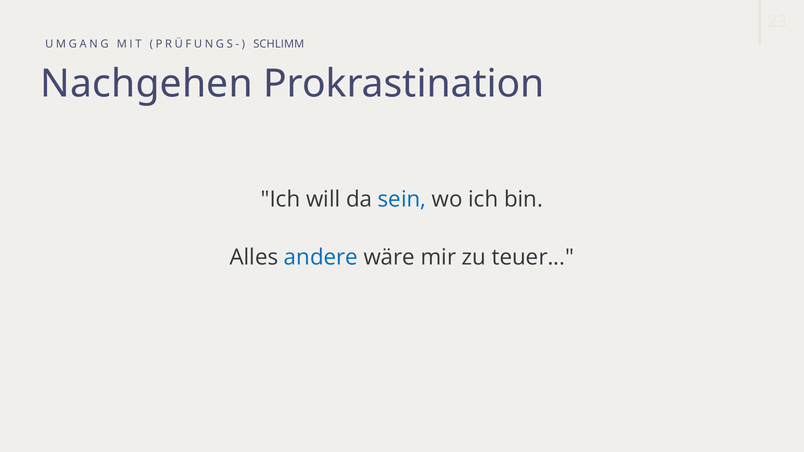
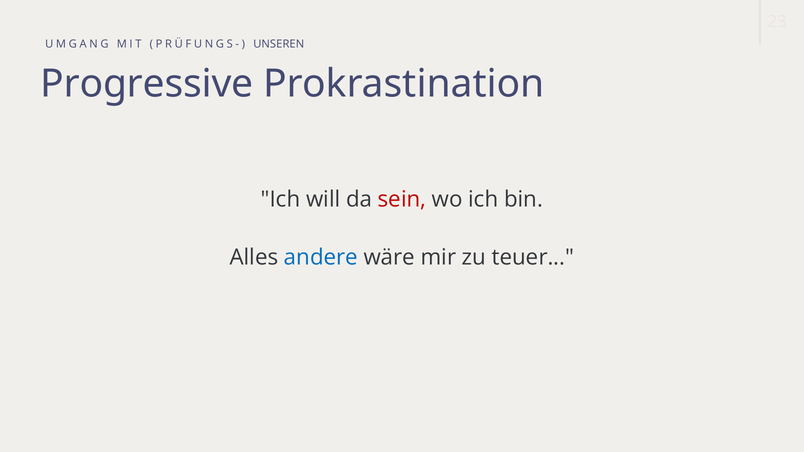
SCHLIMM: SCHLIMM -> UNSEREN (279, 44)
Nachgehen: Nachgehen -> Progressive (147, 84)
sein colour: blue -> red (402, 200)
